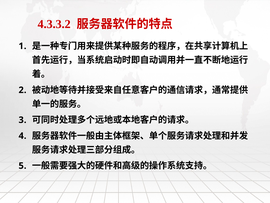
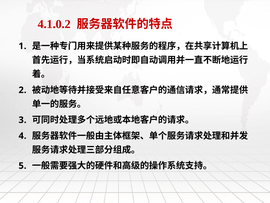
4.3.3.2: 4.3.3.2 -> 4.1.0.2 (54, 24)
